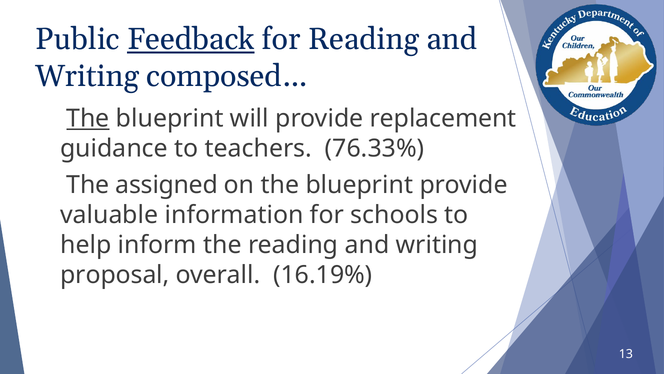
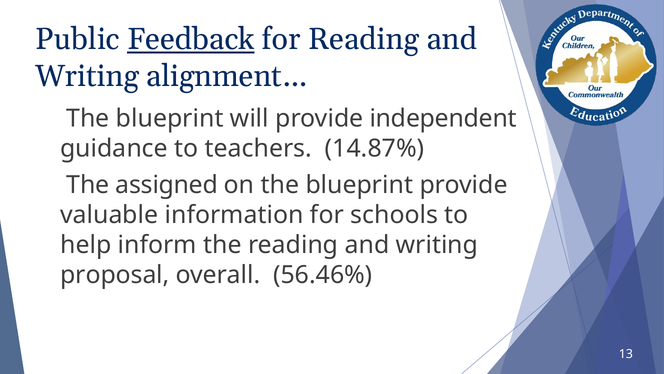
composed…: composed… -> alignment… (226, 76)
The underline: present -> none (88, 118)
replacement: replacement -> independent (443, 118)
76.33%: 76.33% -> 14.87% (375, 148)
16.19%: 16.19% -> 56.46% (323, 275)
